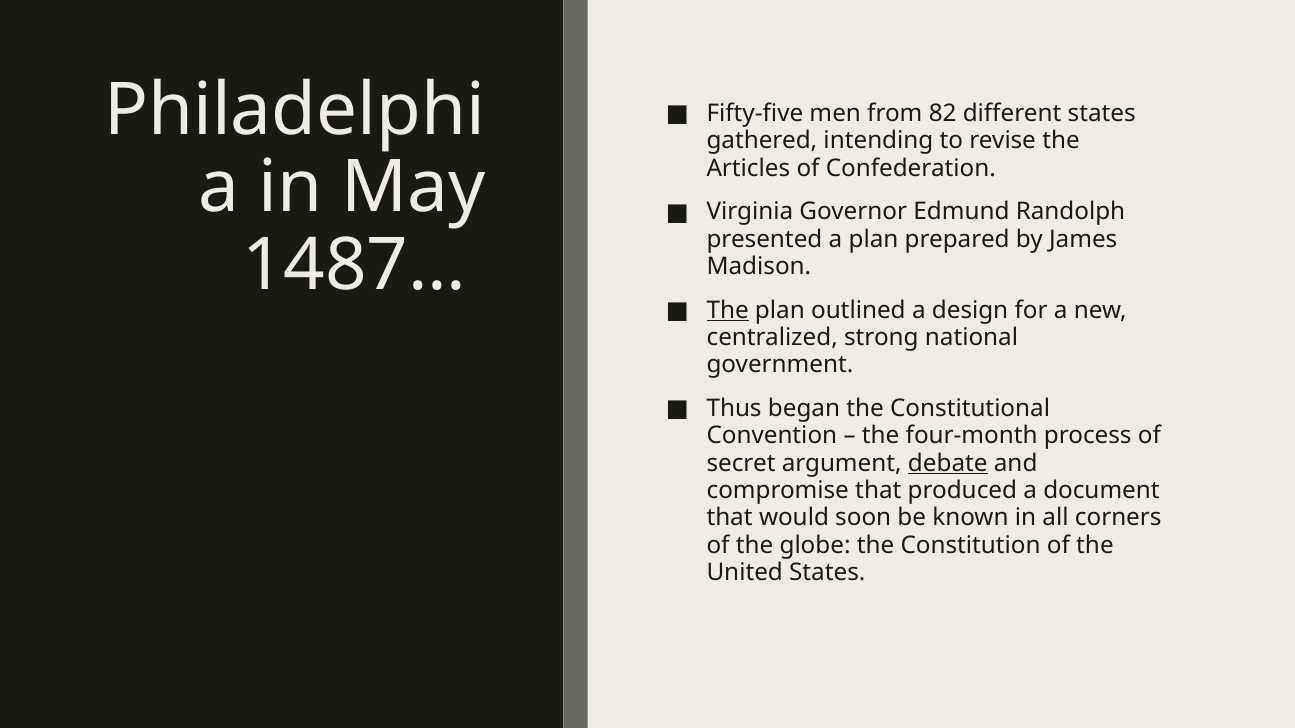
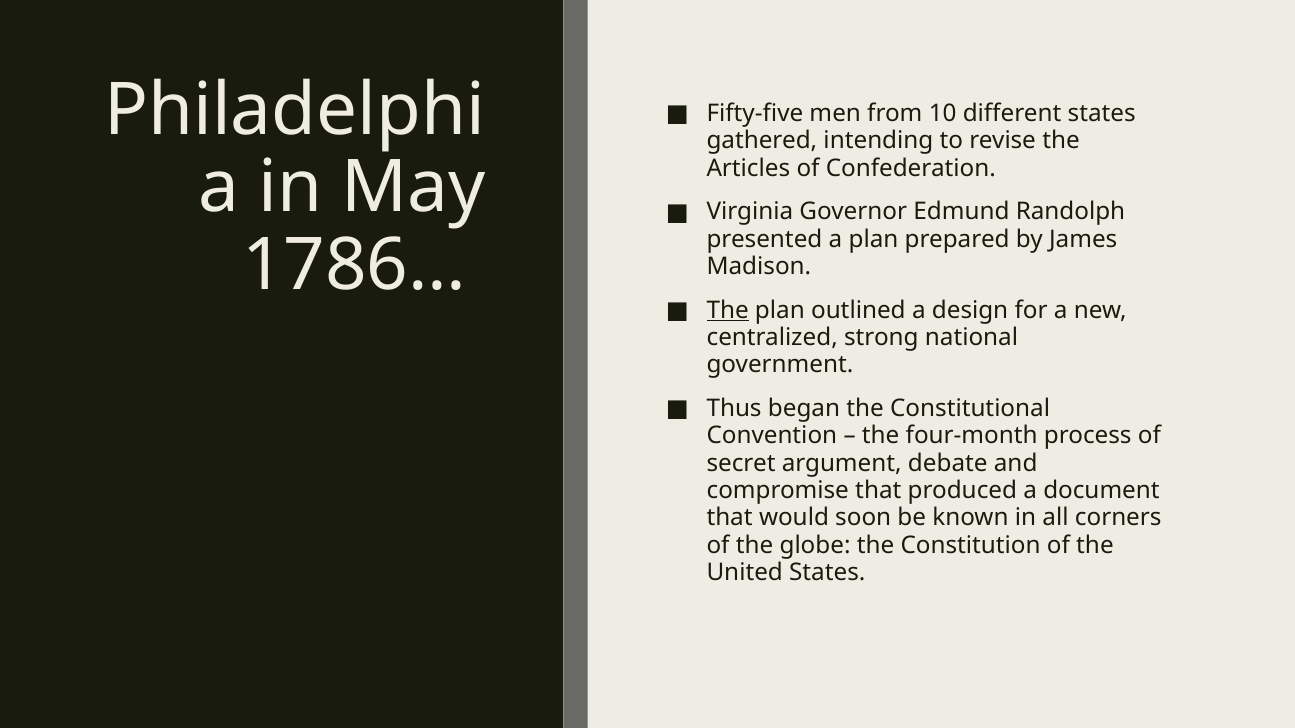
82: 82 -> 10 (943, 114)
1487…: 1487… -> 1786… (354, 266)
debate underline: present -> none (948, 463)
